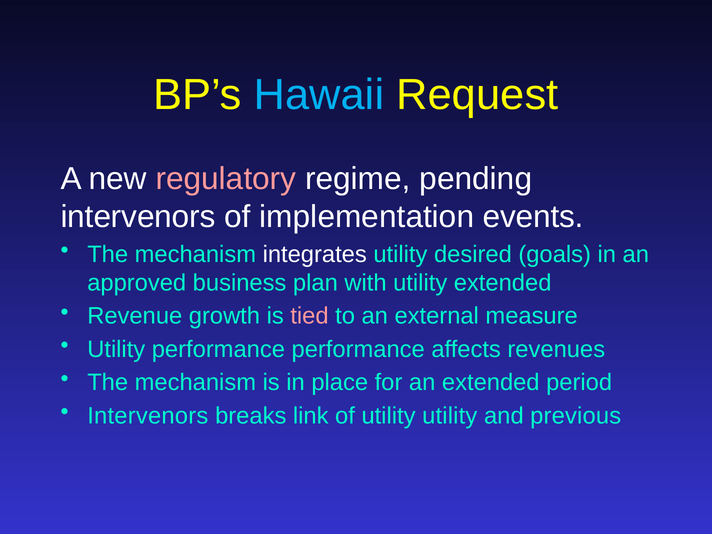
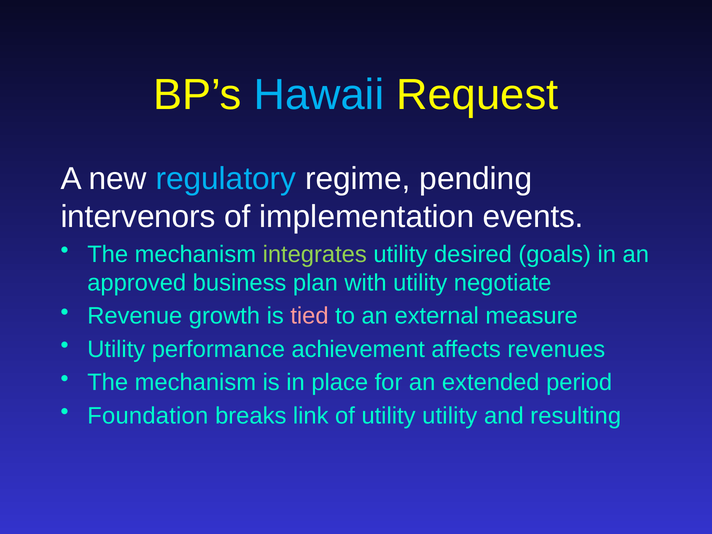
regulatory colour: pink -> light blue (226, 179)
integrates colour: white -> light green (315, 254)
utility extended: extended -> negotiate (503, 283)
performance performance: performance -> achievement (358, 349)
Intervenors: Intervenors -> Foundation (148, 416)
previous: previous -> resulting (576, 416)
